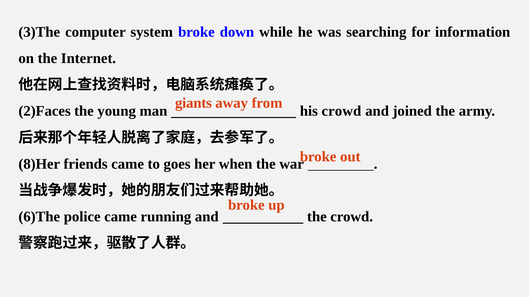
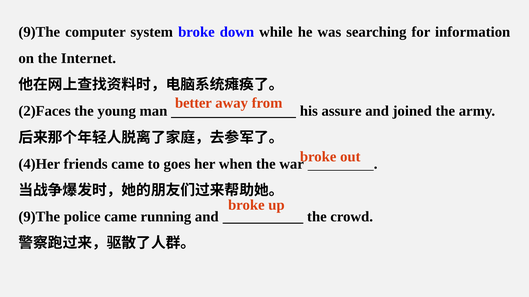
3)The: 3)The -> 9)The (39, 32)
giants: giants -> better (193, 103)
his crowd: crowd -> assure (342, 111)
8)Her: 8)Her -> 4)Her (39, 164)
6)The: 6)The -> 9)The (39, 217)
